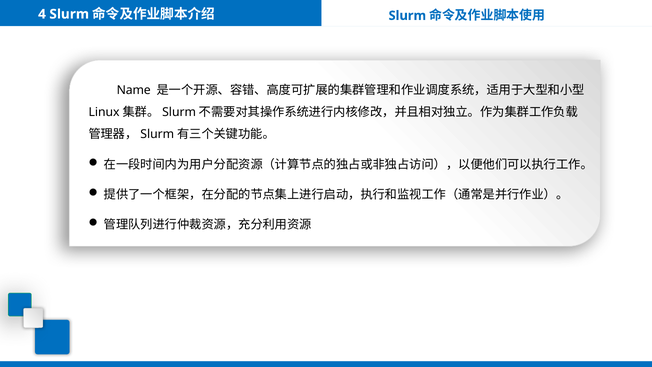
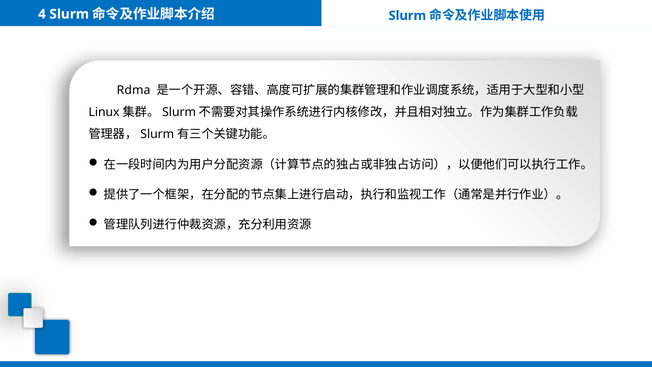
Name: Name -> Rdma (134, 90)
